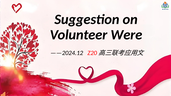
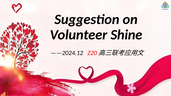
Were: Were -> Shine (126, 35)
